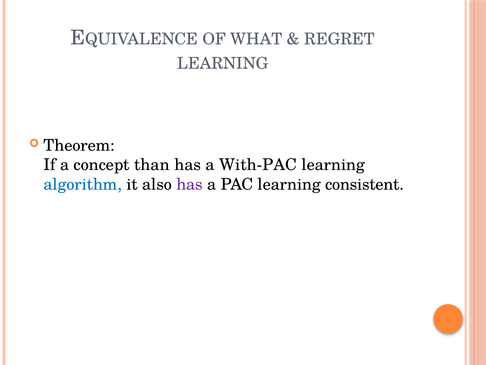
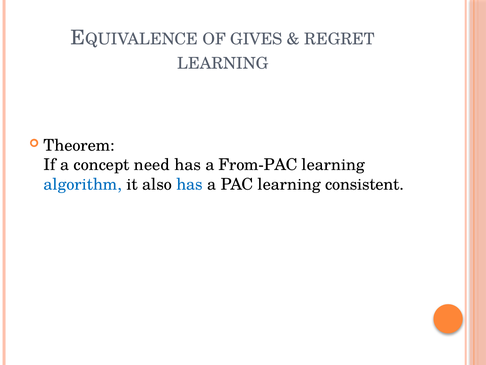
WHAT: WHAT -> GIVES (256, 39)
than: than -> need (152, 165)
With-PAC: With-PAC -> From-PAC (258, 165)
has colour: purple -> blue (190, 184)
